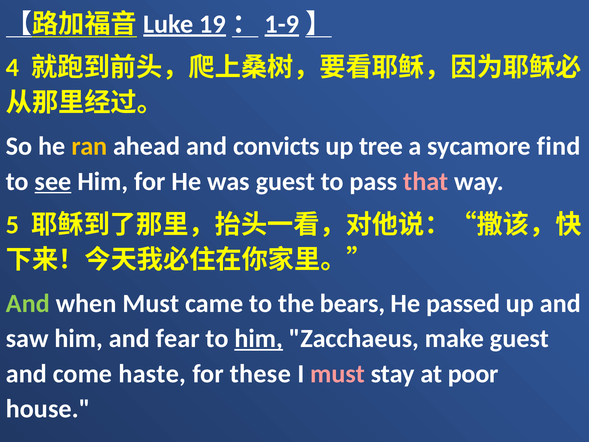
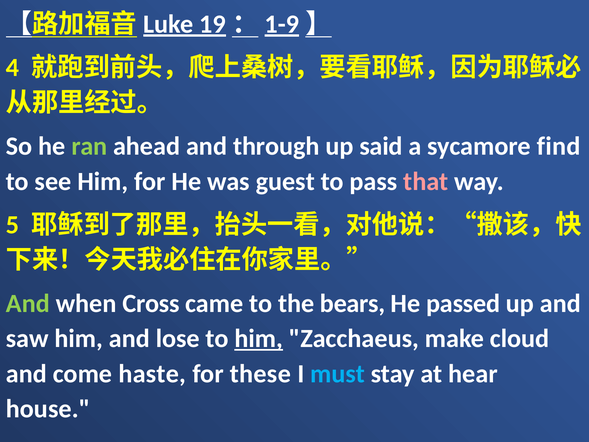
ran colour: yellow -> light green (89, 146)
convicts: convicts -> through (276, 146)
tree: tree -> said (381, 146)
see underline: present -> none (53, 181)
when Must: Must -> Cross (151, 303)
fear: fear -> lose (178, 338)
make guest: guest -> cloud (520, 338)
must colour: pink -> light blue (338, 374)
poor: poor -> hear (473, 374)
